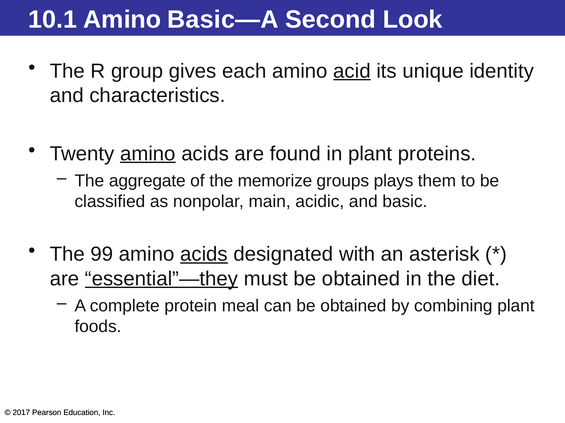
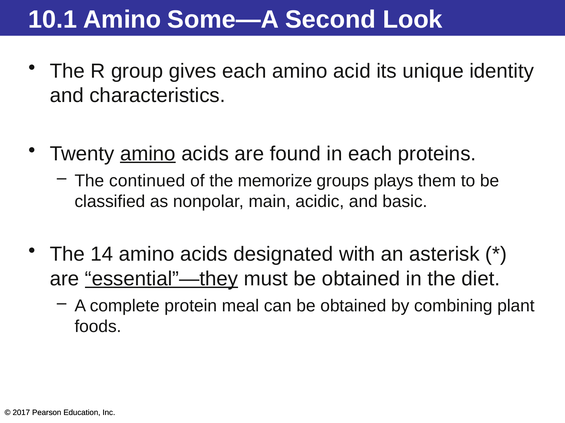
Basic—A: Basic—A -> Some—A (223, 20)
acid underline: present -> none (352, 71)
in plant: plant -> each (370, 154)
aggregate: aggregate -> continued (147, 181)
99: 99 -> 14 (102, 255)
acids underline: present -> none (204, 255)
